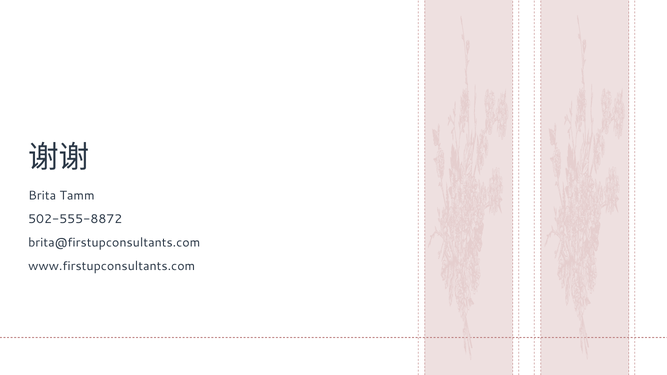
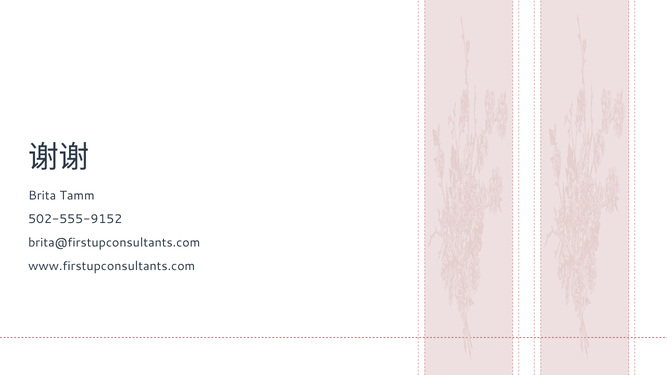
502-555-8872: 502-555-8872 -> 502-555-9152 (75, 219)
